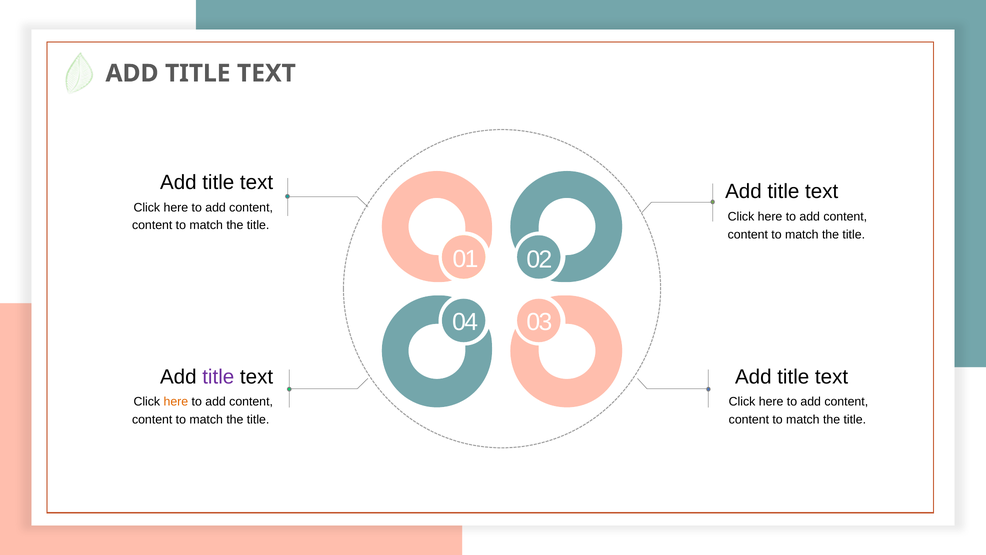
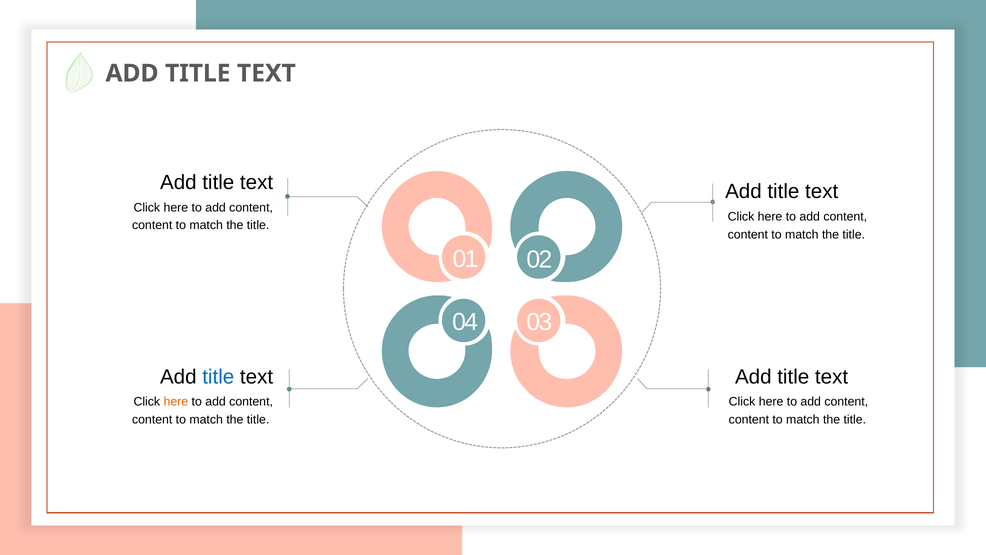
title colour: purple -> blue (218, 377)
